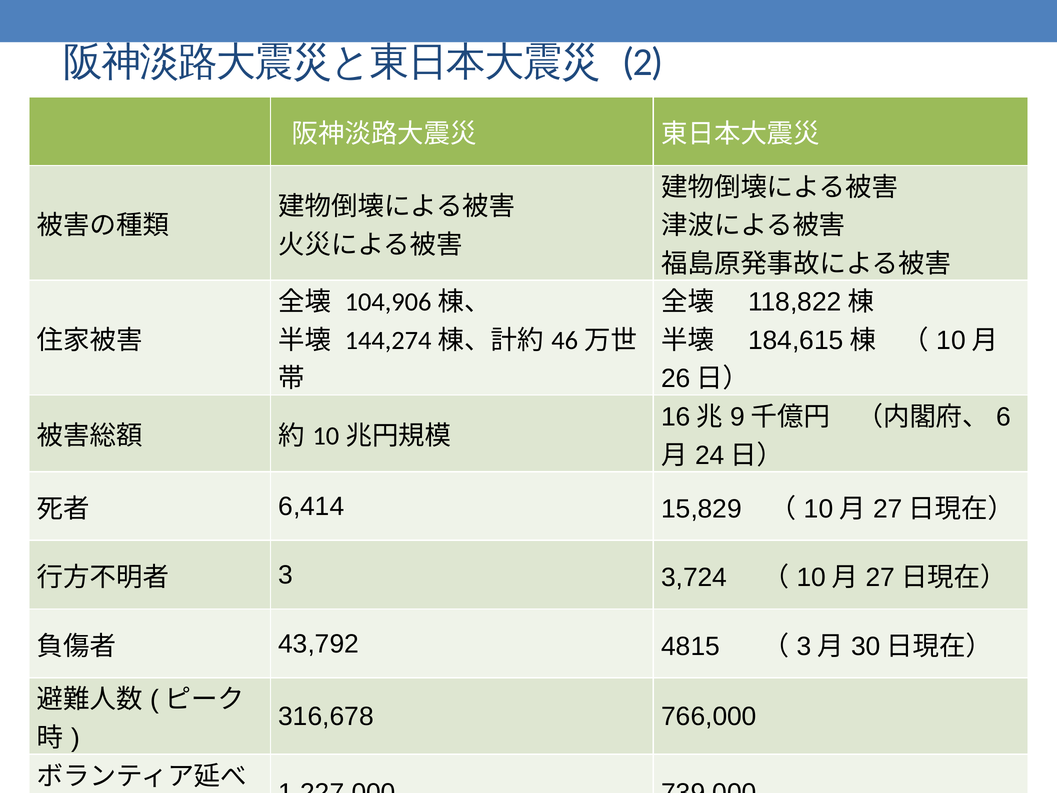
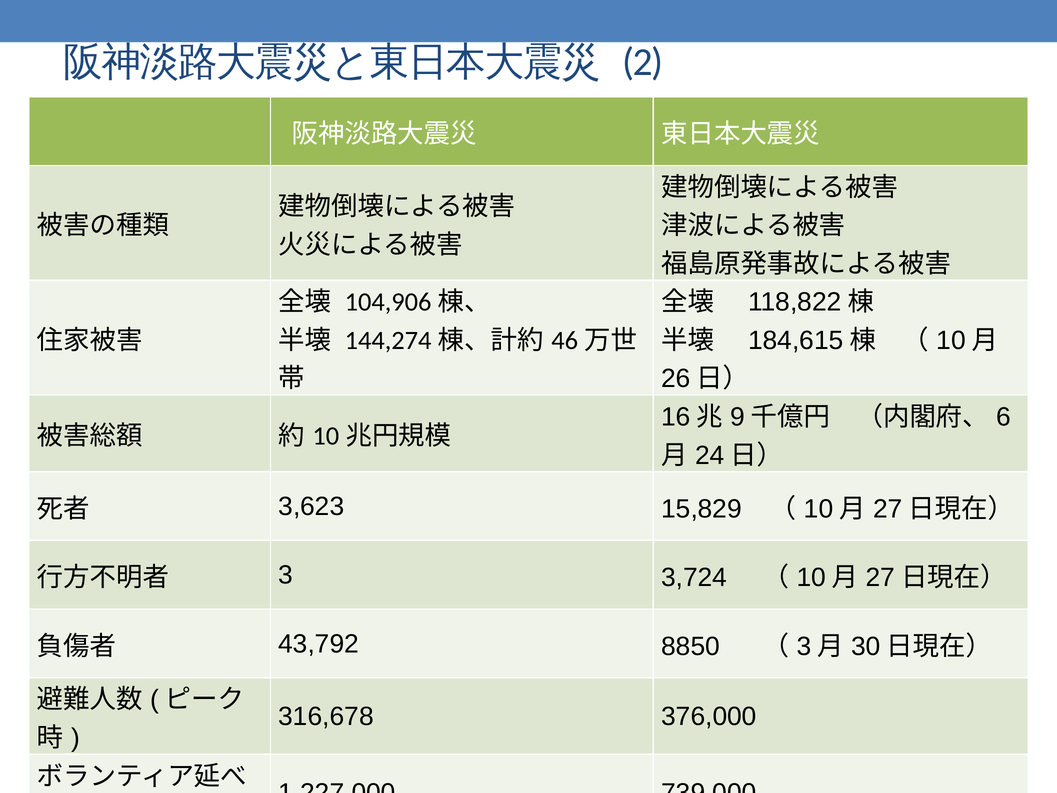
6,414: 6,414 -> 3,623 (311, 506)
4815: 4815 -> 8850 (691, 646)
766,000: 766,000 -> 376,000 (709, 716)
